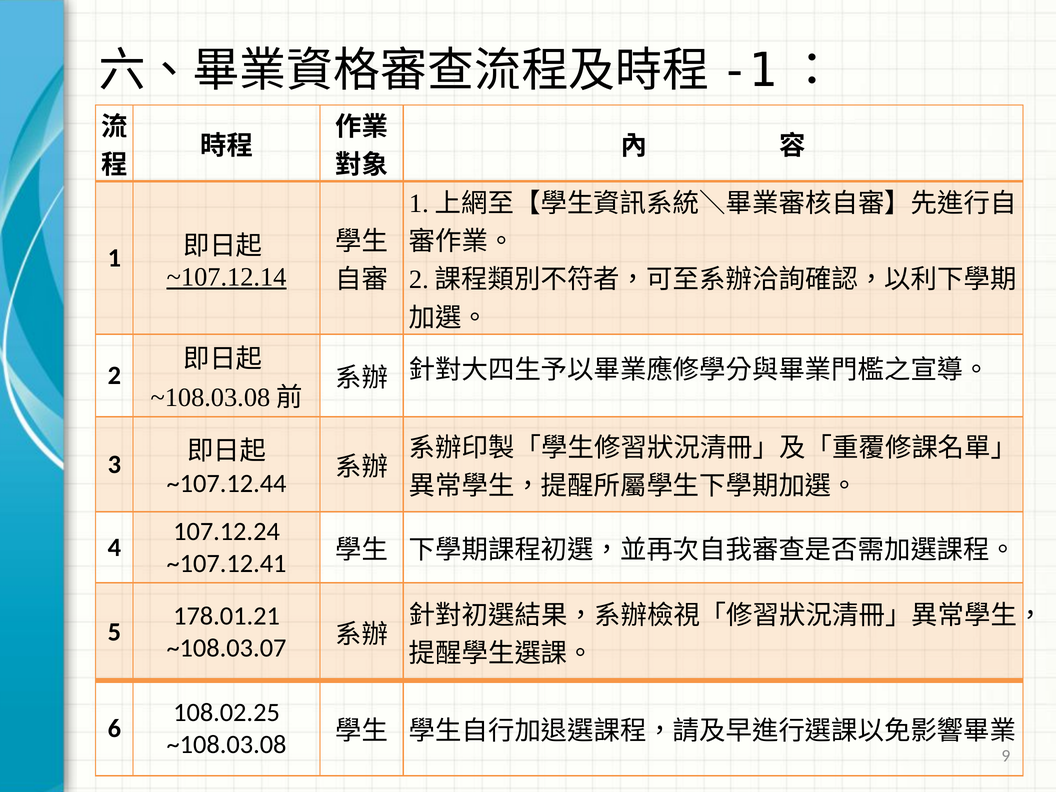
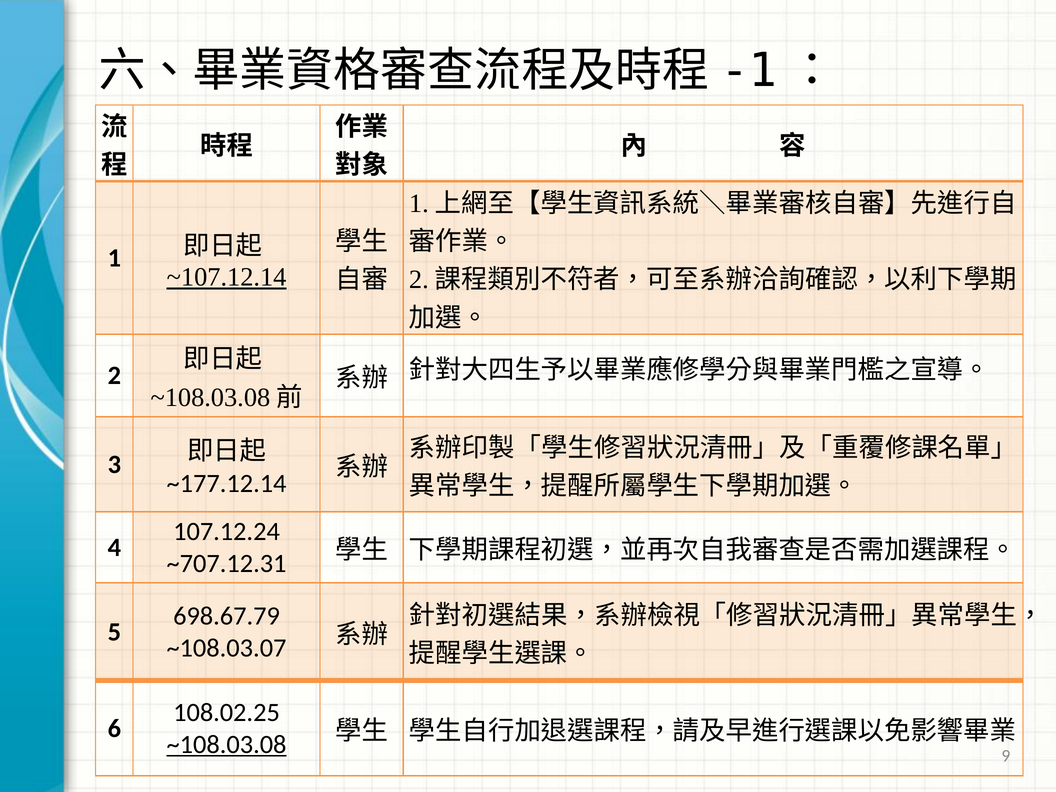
~107.12.44: ~107.12.44 -> ~177.12.14 (227, 484)
~107.12.41: ~107.12.41 -> ~707.12.31 (227, 564)
178.01.21: 178.01.21 -> 698.67.79 (227, 616)
~108.03.08 underline: none -> present (227, 745)
